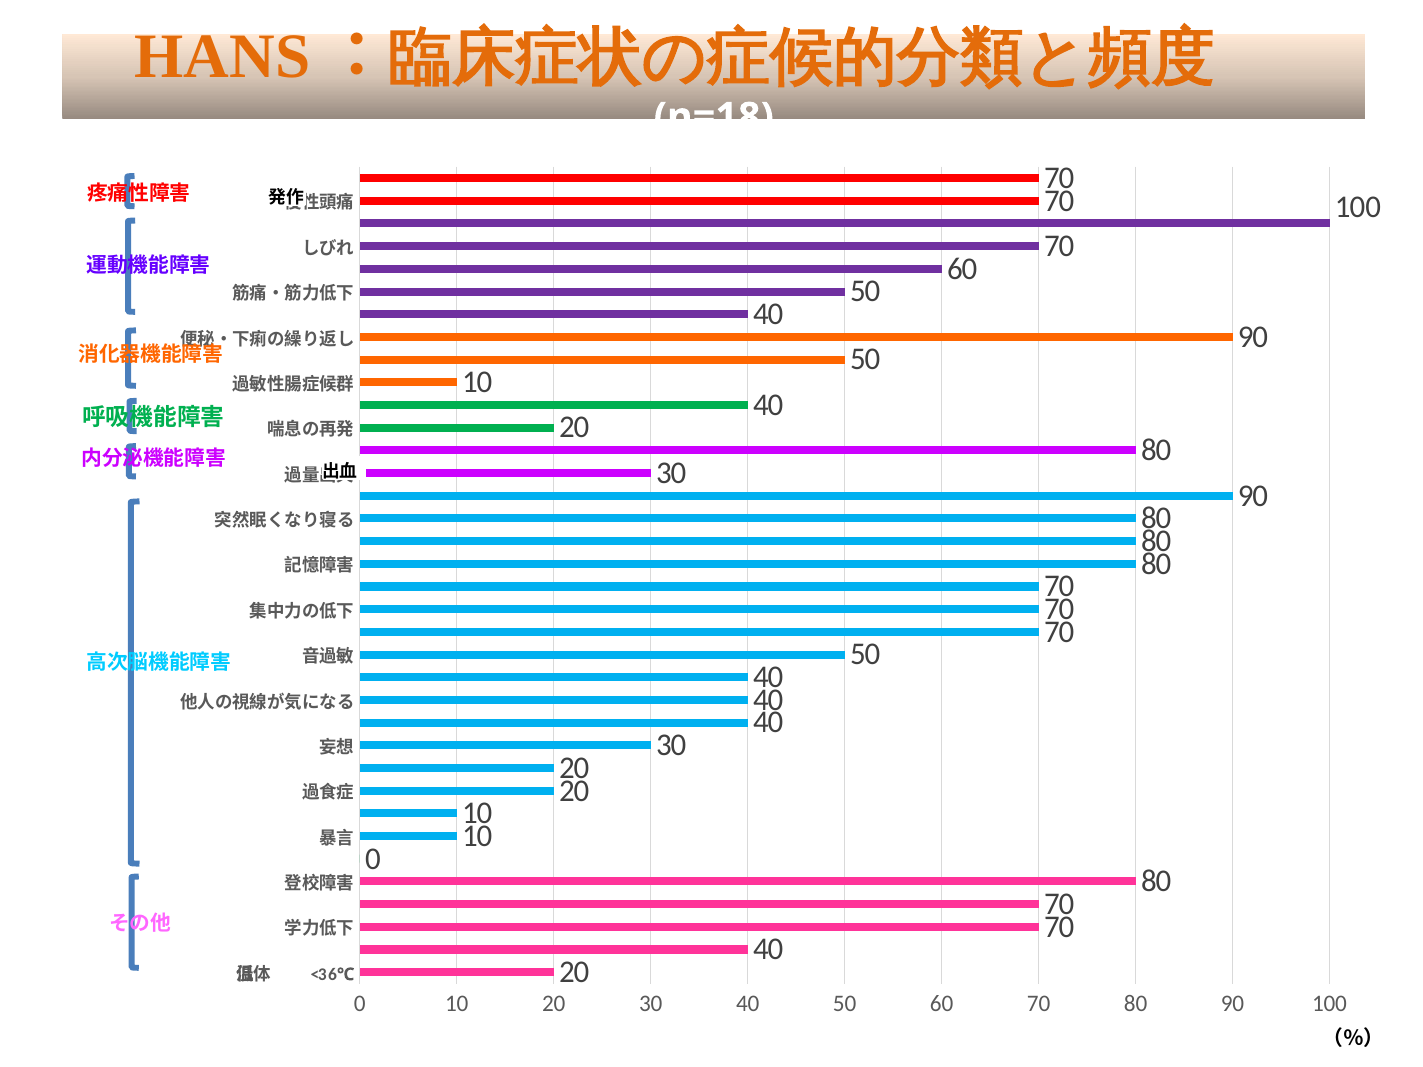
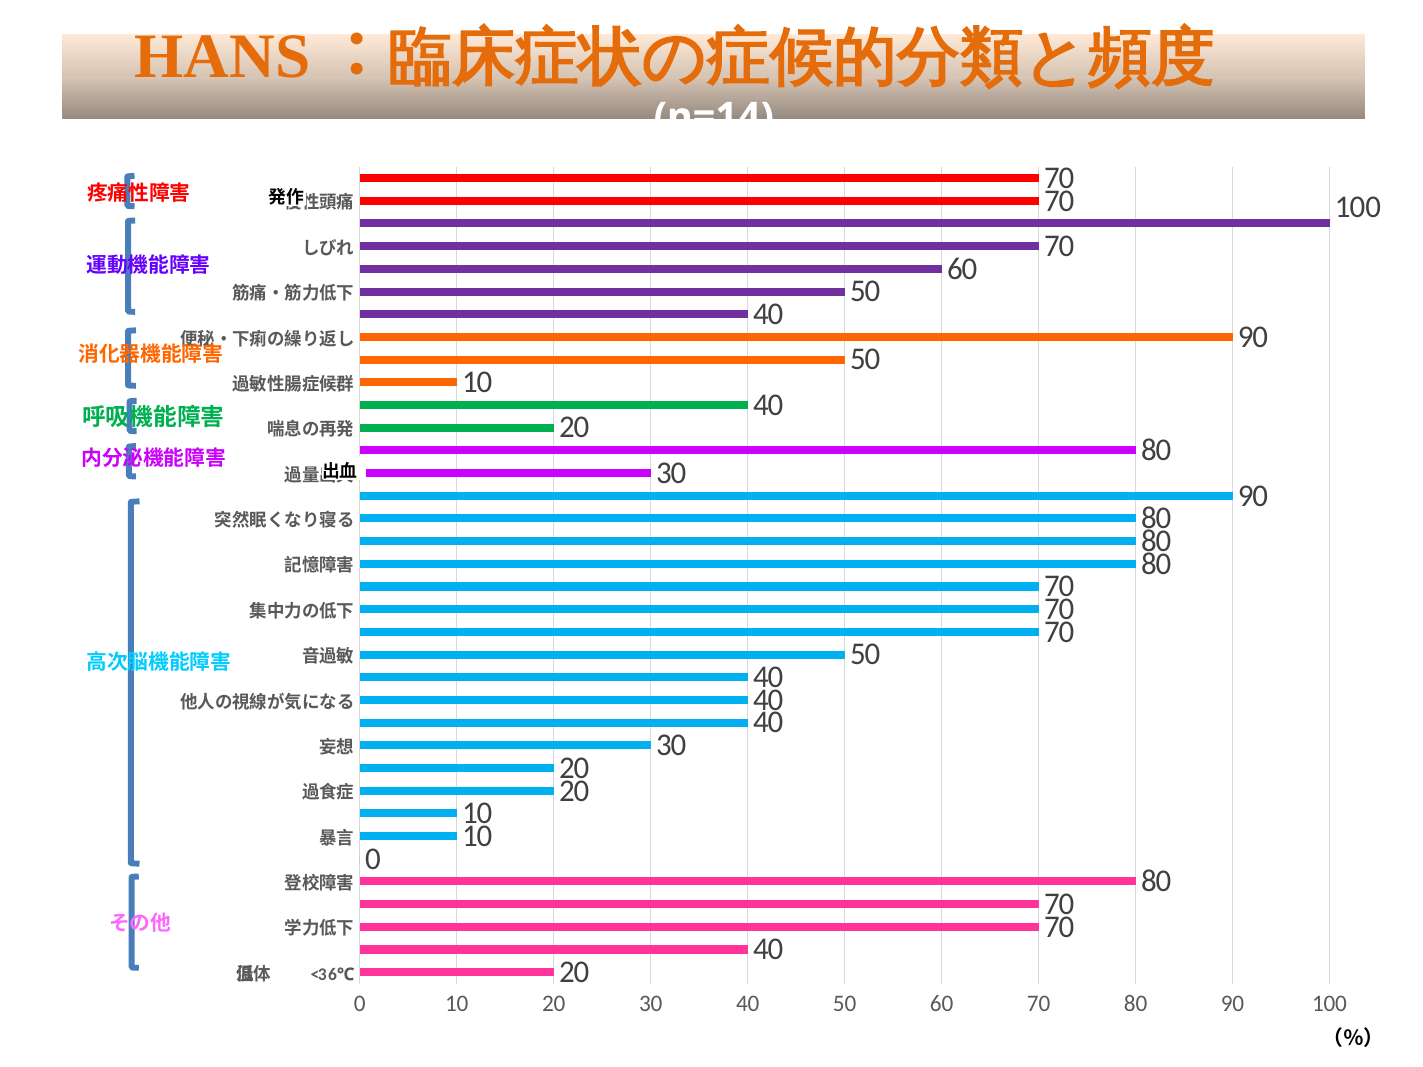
n=18: n=18 -> n=14 (714, 117)
